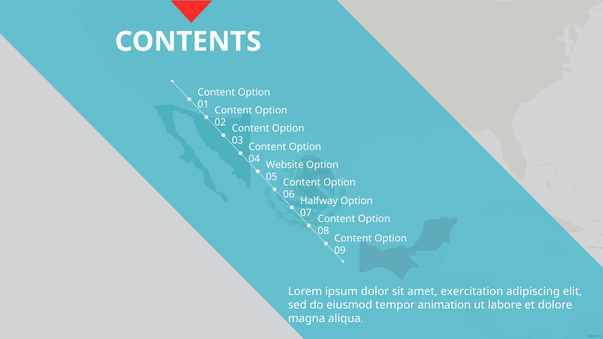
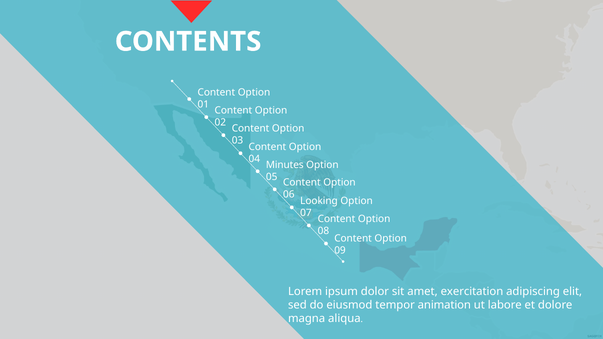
Website: Website -> Minutes (285, 165)
Halfway: Halfway -> Looking (319, 201)
